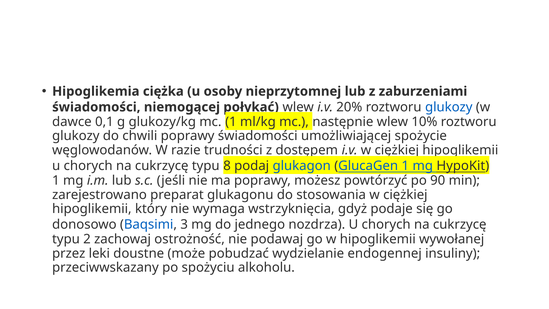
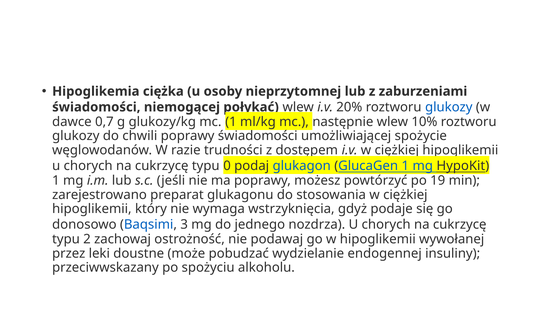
0,1: 0,1 -> 0,7 (104, 122)
8: 8 -> 0 (227, 166)
90: 90 -> 19 (438, 180)
